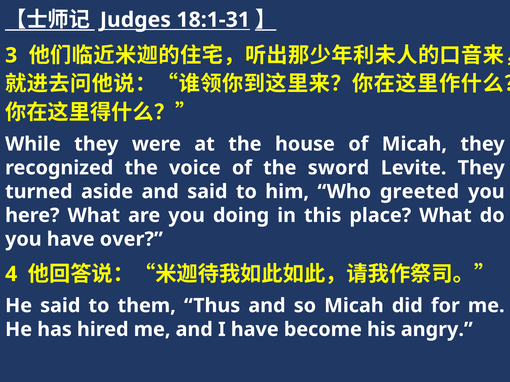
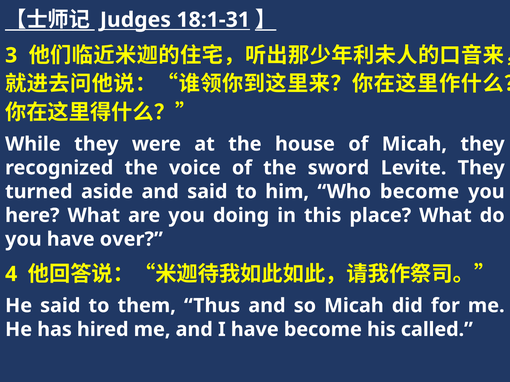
Who greeted: greeted -> become (419, 192)
angry: angry -> called (437, 330)
